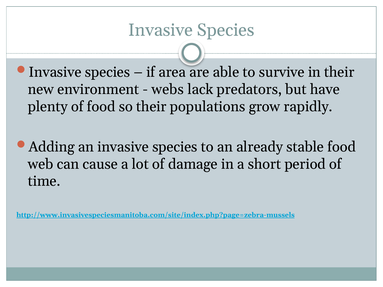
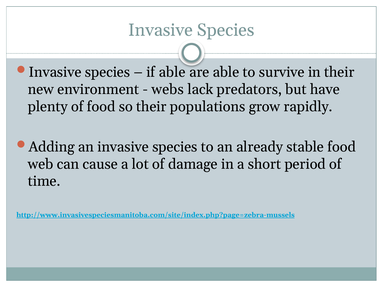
if area: area -> able (172, 72)
